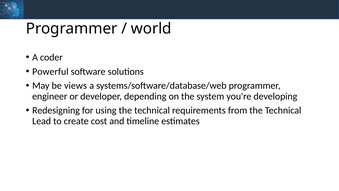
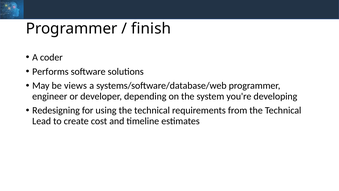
world: world -> finish (151, 28)
Powerful: Powerful -> Performs (50, 71)
